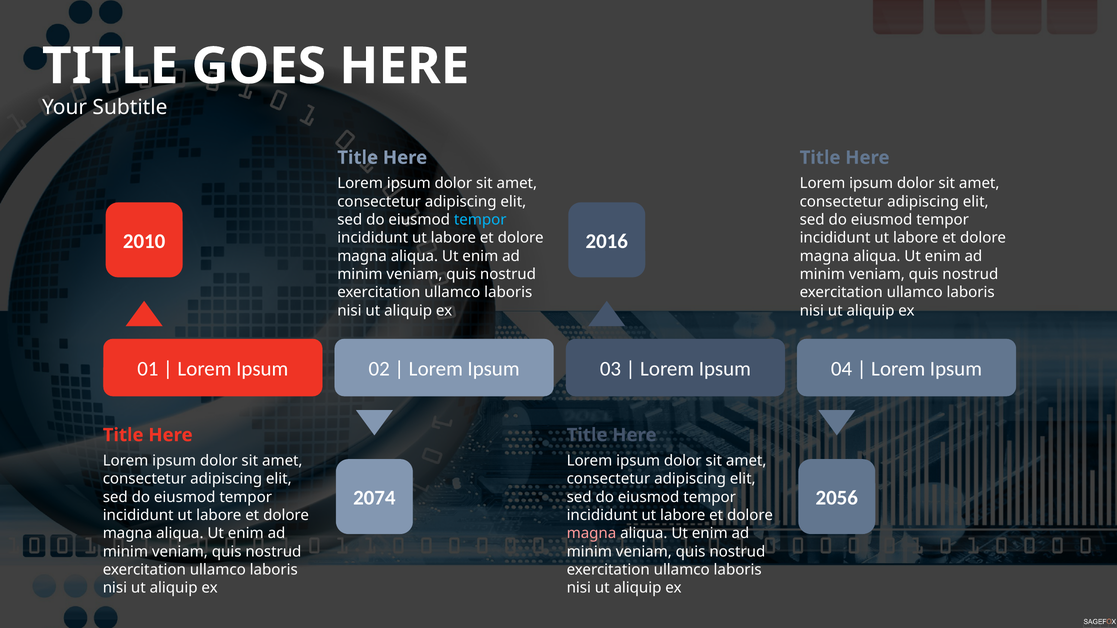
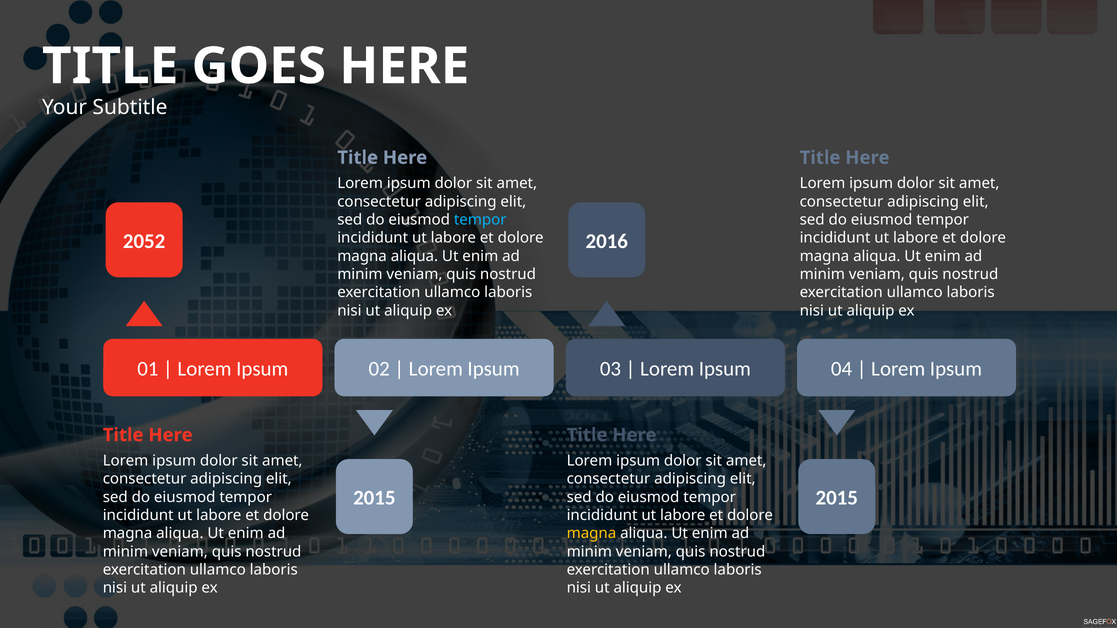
2010: 2010 -> 2052 (144, 241)
2074: 2074 -> 2015 (374, 498)
2056: 2056 -> 2015 (837, 498)
magna colour: pink -> yellow (591, 534)
